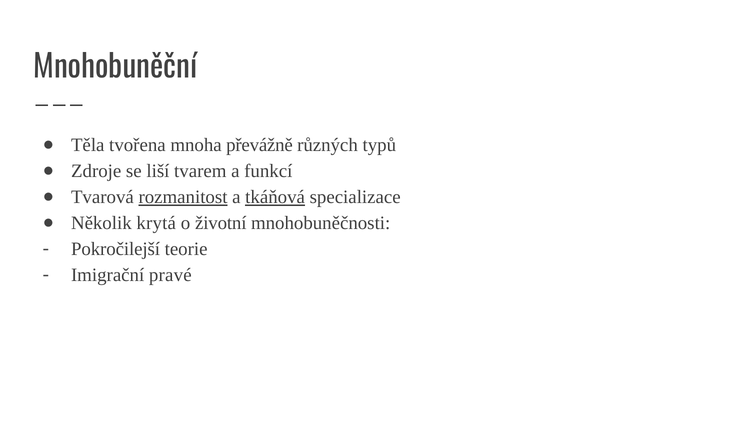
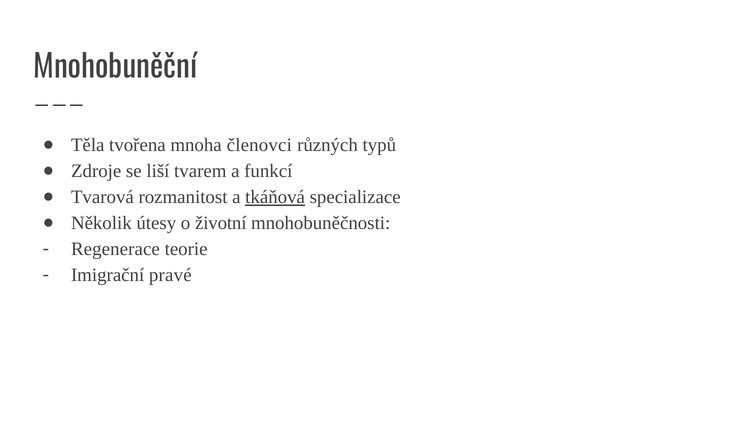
převážně: převážně -> členovci (259, 145)
rozmanitost underline: present -> none (183, 197)
krytá: krytá -> útesy (156, 223)
Pokročilejší: Pokročilejší -> Regenerace (115, 249)
